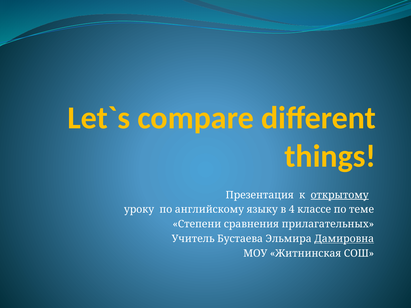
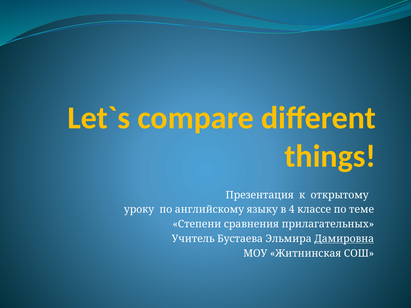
открытому underline: present -> none (340, 195)
